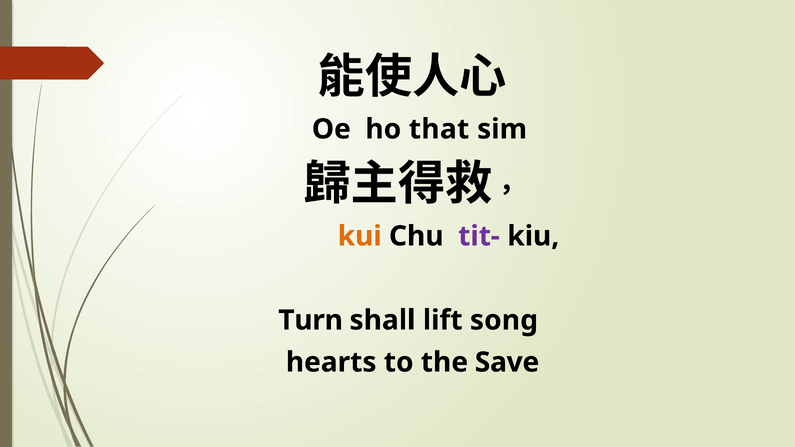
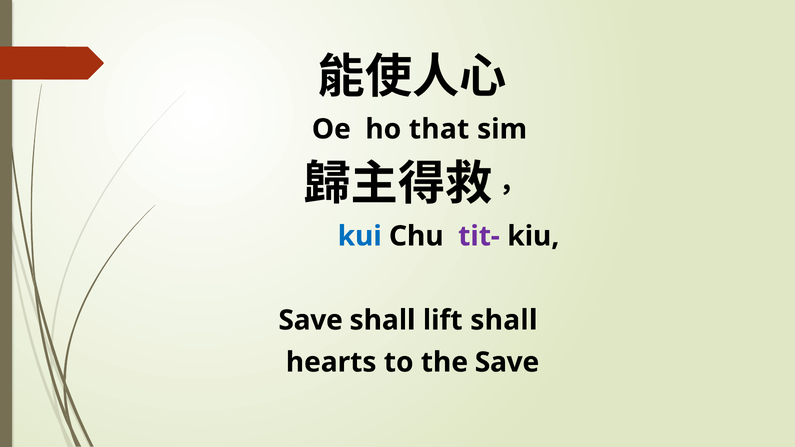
kui colour: orange -> blue (360, 236)
Turn: Turn -> Save (311, 320)
lift song: song -> shall (504, 320)
